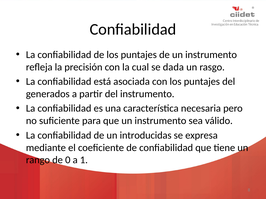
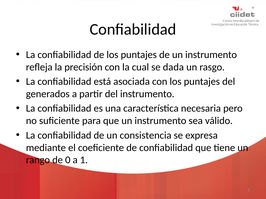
introducidas: introducidas -> consistencia (146, 136)
